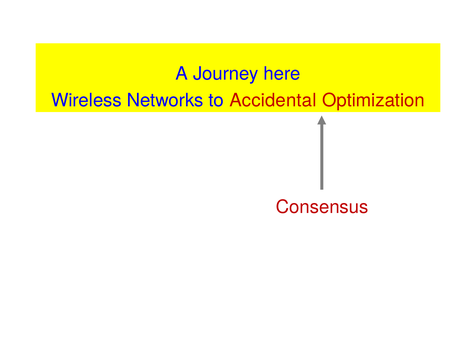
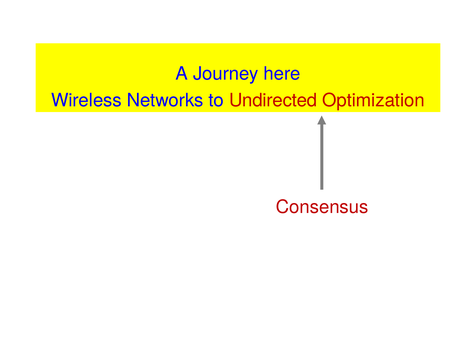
Accidental: Accidental -> Undirected (273, 100)
